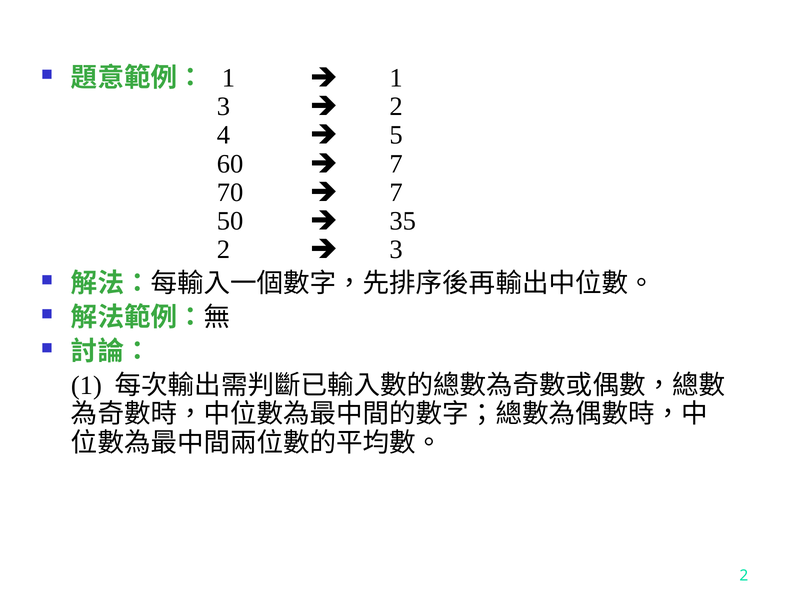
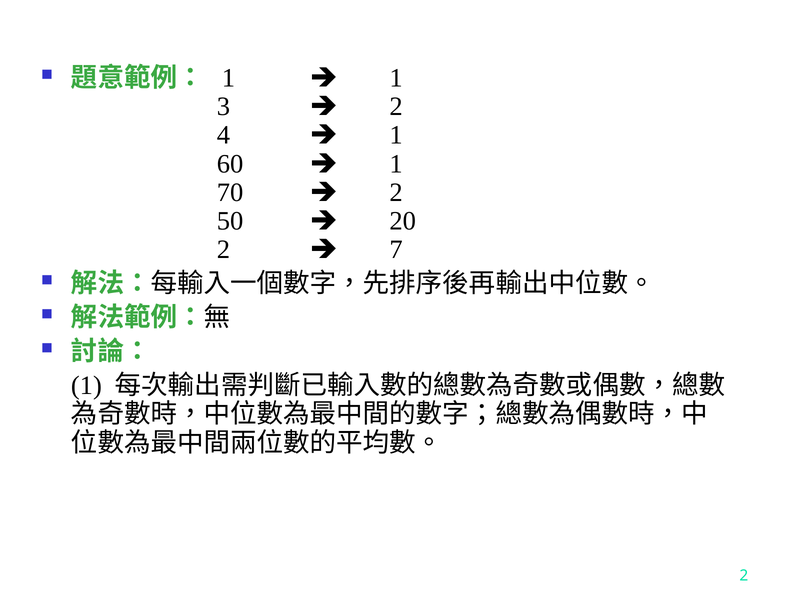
5: 5 -> 1 (396, 135)
7: 7 -> 1 (396, 164)
7: 7 -> 2 (396, 192)
35: 35 -> 20 (403, 221)
3: 3 -> 7 (396, 250)
